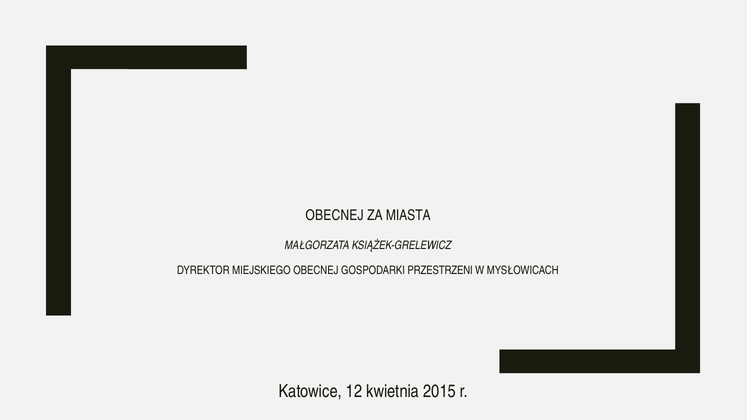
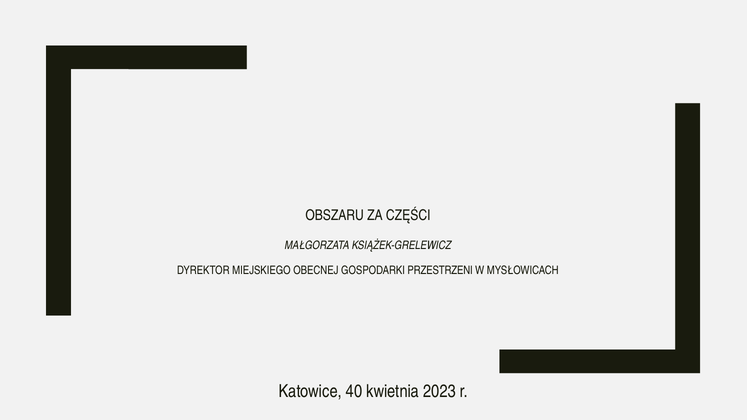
OBECNEJ: OBECNEJ -> OBSZARU (335, 216)
MIASTA: MIASTA -> CZĘŚCI (408, 216)
12: 12 -> 40 (354, 391)
2015: 2015 -> 2023 (440, 391)
